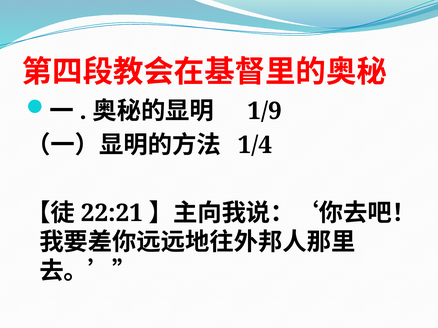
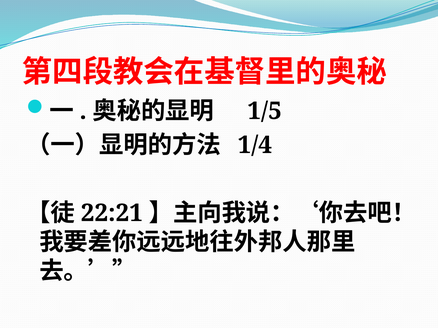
1/9: 1/9 -> 1/5 (265, 111)
